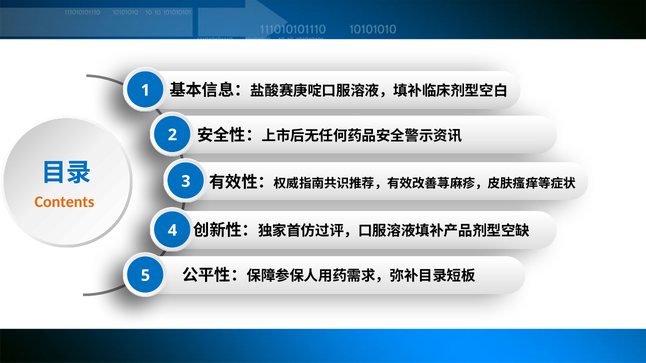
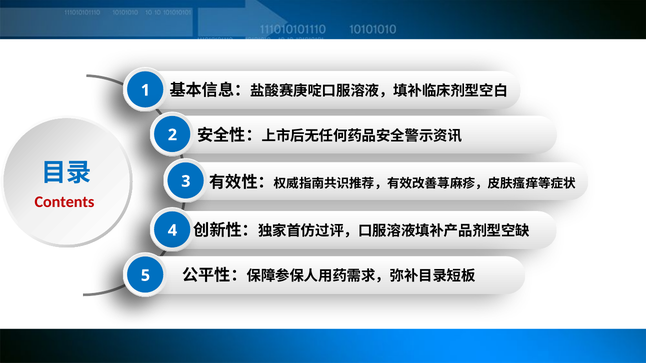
Contents colour: orange -> red (64, 202)
